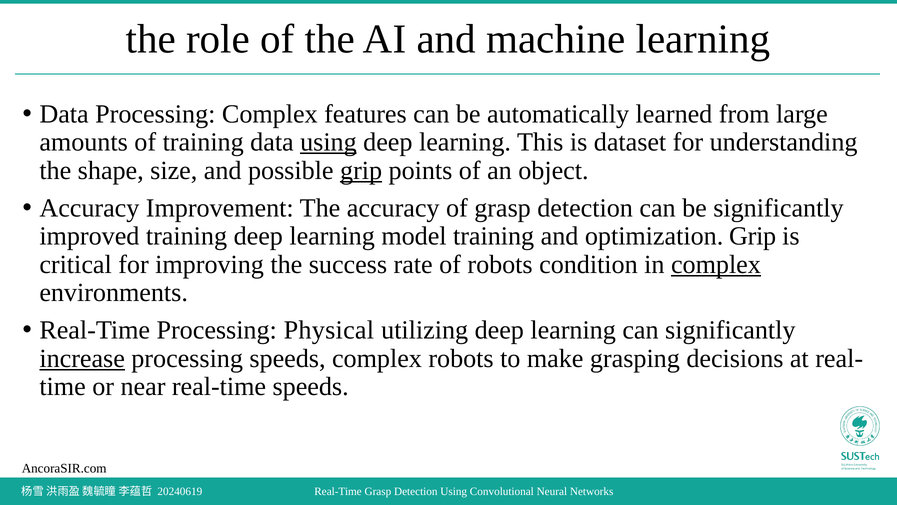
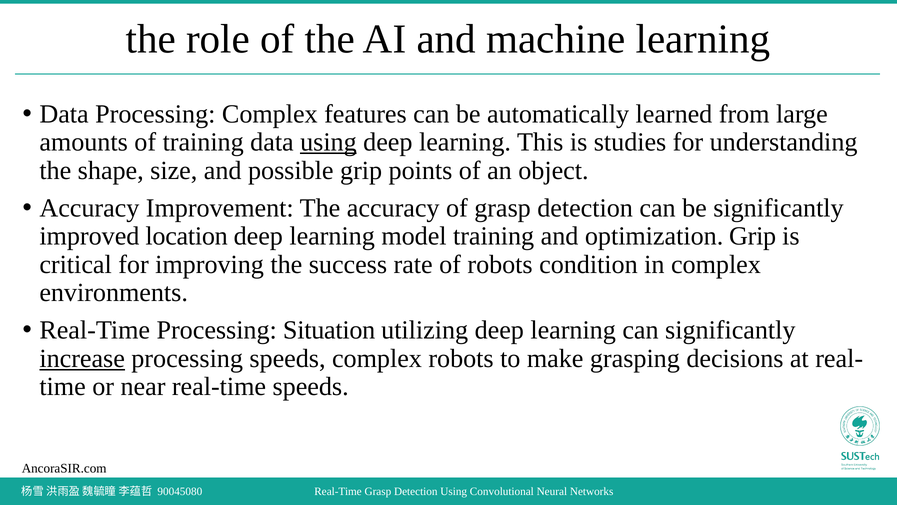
dataset: dataset -> studies (630, 142)
grip underline: present -> none (361, 170)
improved training: training -> location (187, 236)
complex underline: present -> none (716, 264)
Physical: Physical -> Situation (329, 330)
20240619: 20240619 -> 90045080 (180, 491)
